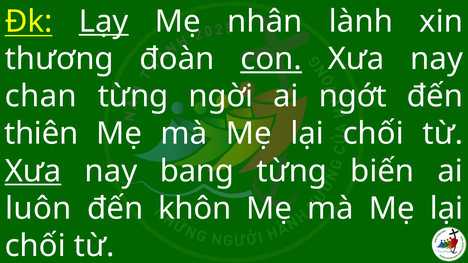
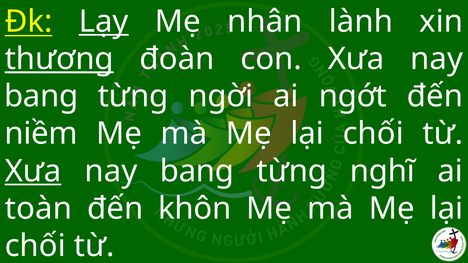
thương underline: none -> present (59, 59)
con underline: present -> none (271, 59)
chan: chan -> bang (41, 96)
thiên: thiên -> niềm (41, 134)
biến: biến -> nghĩ (382, 171)
luôn: luôn -> toàn (38, 209)
